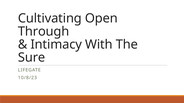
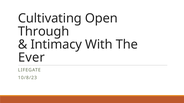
Sure: Sure -> Ever (31, 58)
